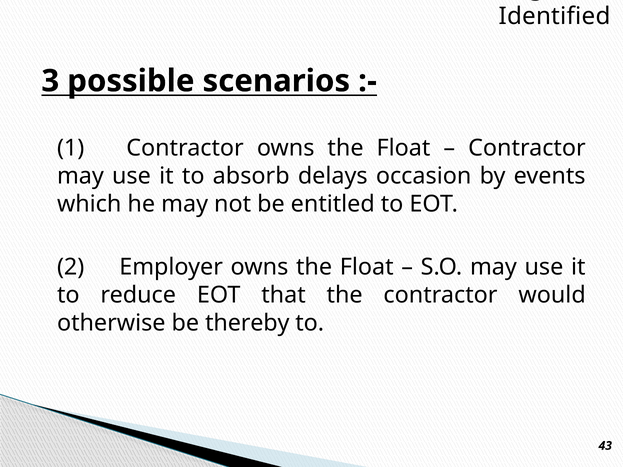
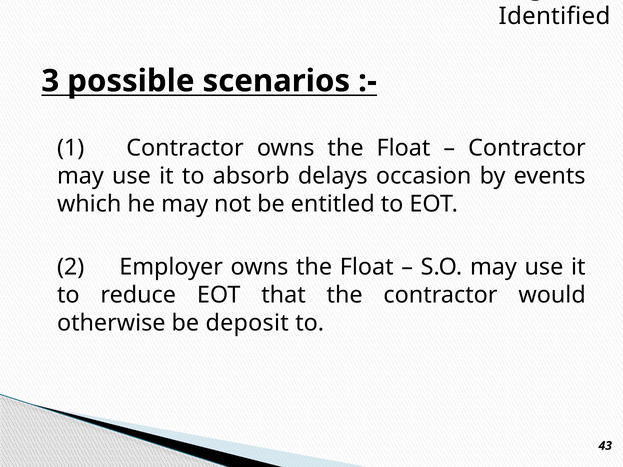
thereby: thereby -> deposit (247, 323)
